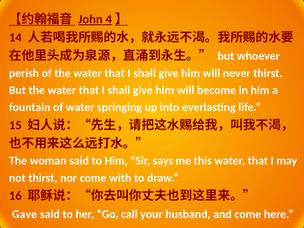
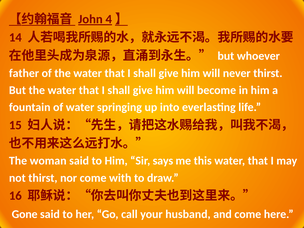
perish: perish -> father (24, 73)
Gave: Gave -> Gone (25, 214)
